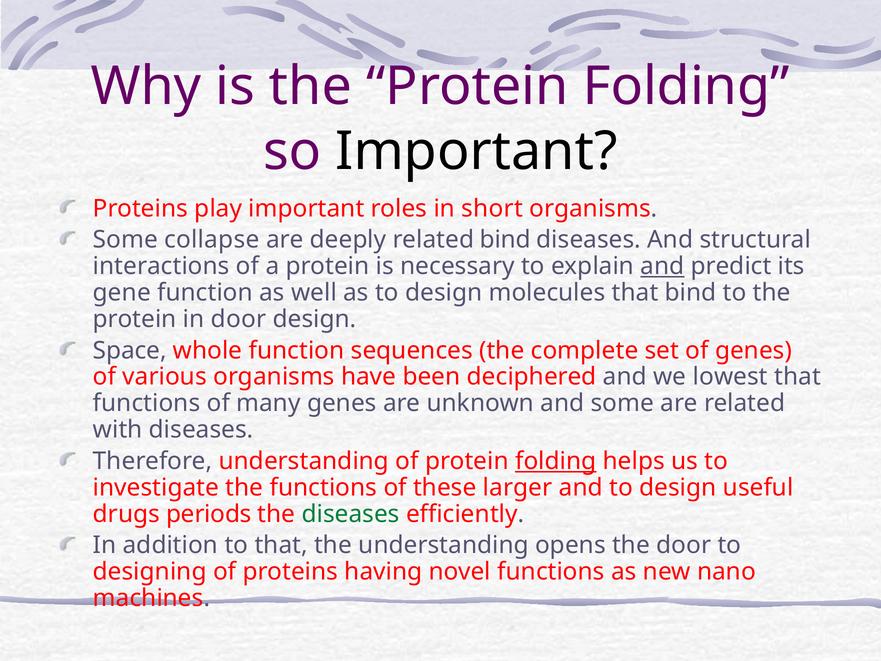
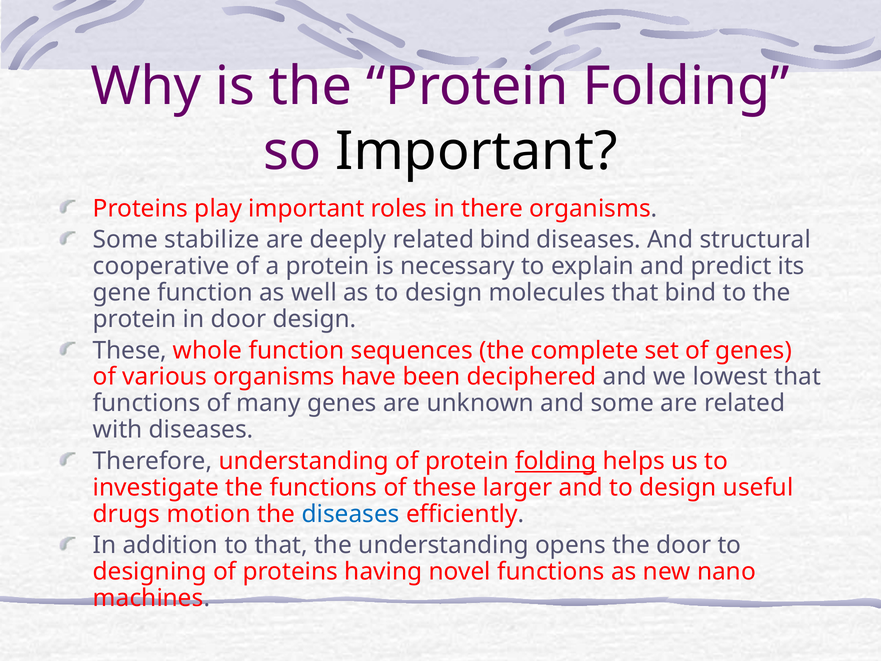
short: short -> there (492, 208)
collapse: collapse -> stabilize (212, 240)
interactions: interactions -> cooperative (161, 266)
and underline: present -> none (662, 266)
Space: Space -> These (130, 350)
periods: periods -> motion (209, 514)
diseases colour: green -> blue (351, 514)
